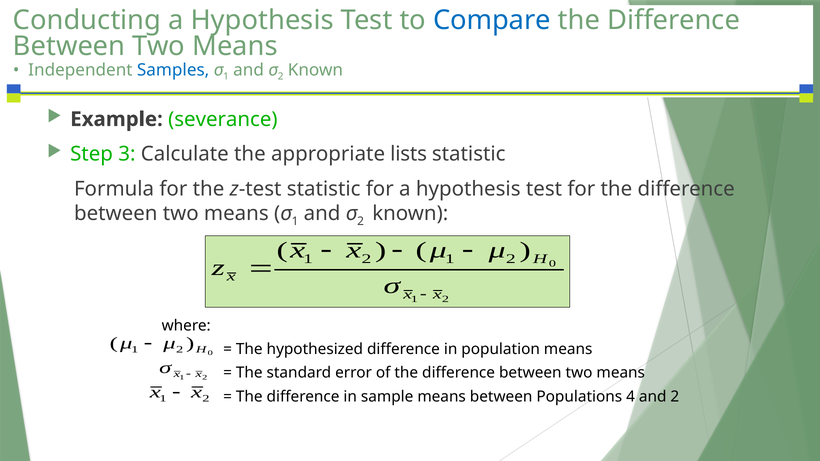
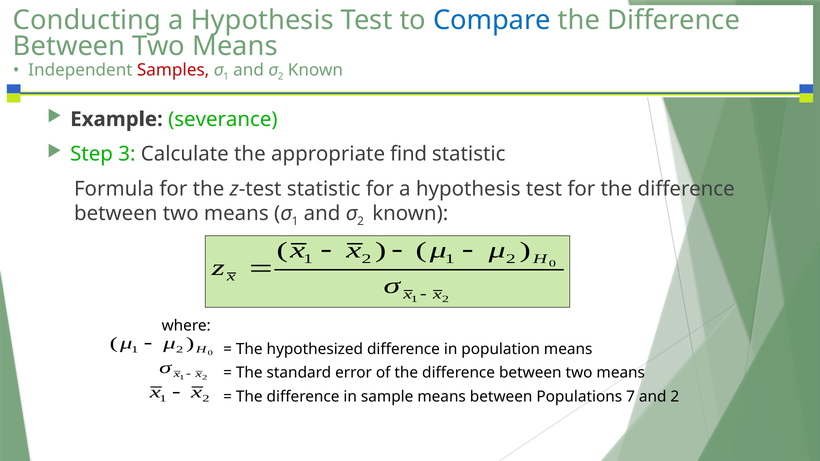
Samples colour: blue -> red (173, 70)
lists: lists -> find (409, 154)
4: 4 -> 7 (631, 397)
